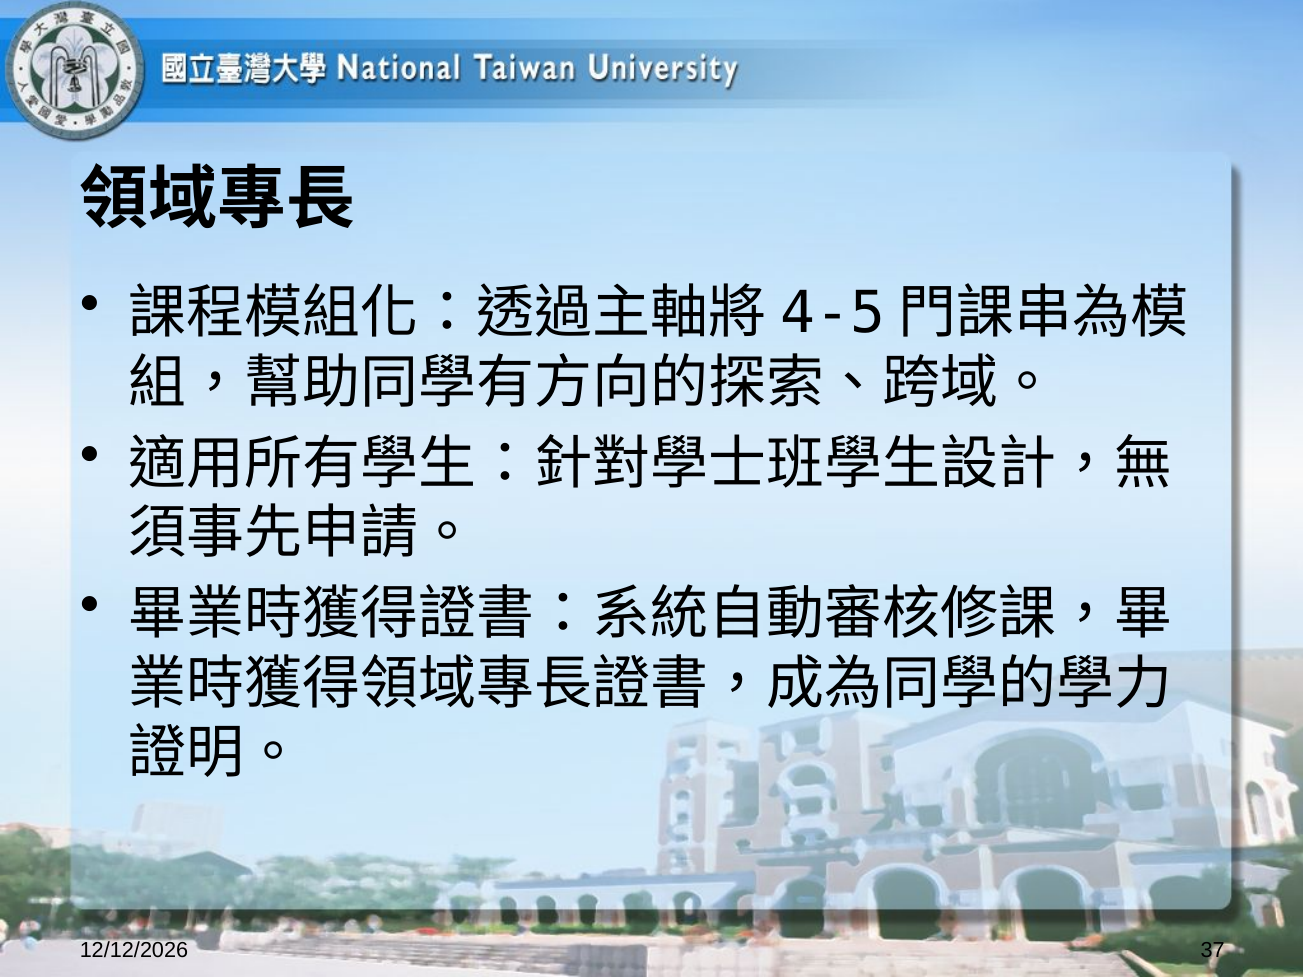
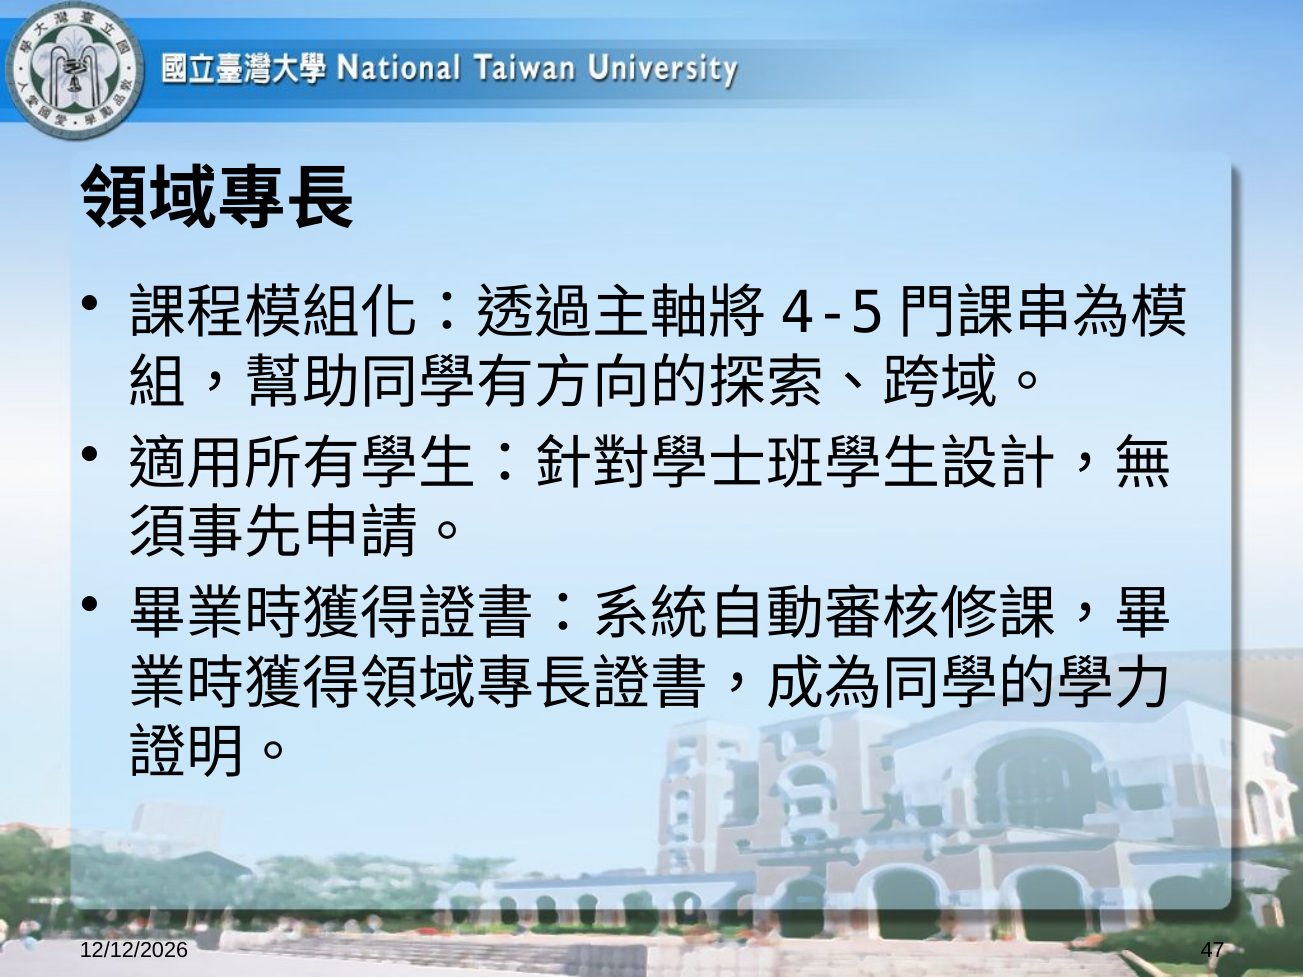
37: 37 -> 47 (1213, 951)
